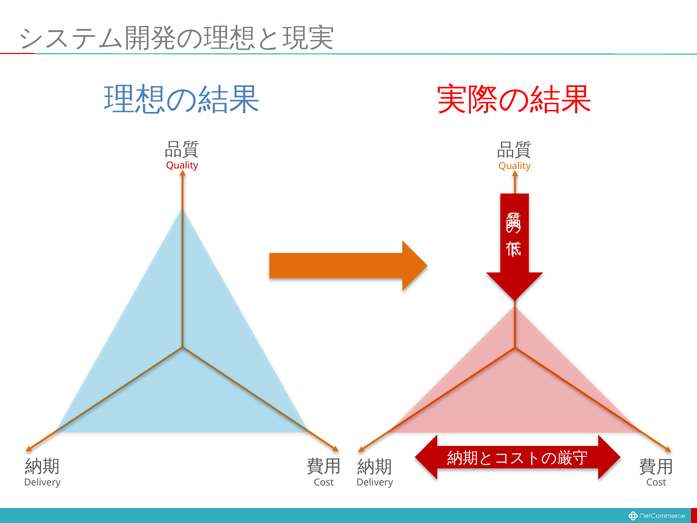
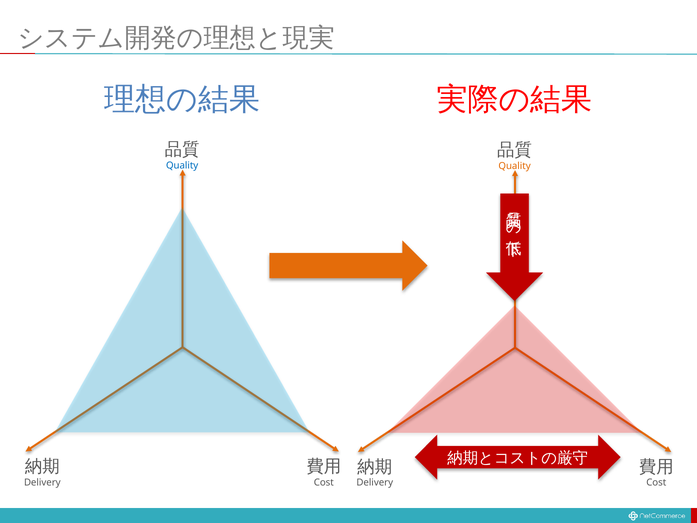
Quality colour: red -> blue (182, 165)
